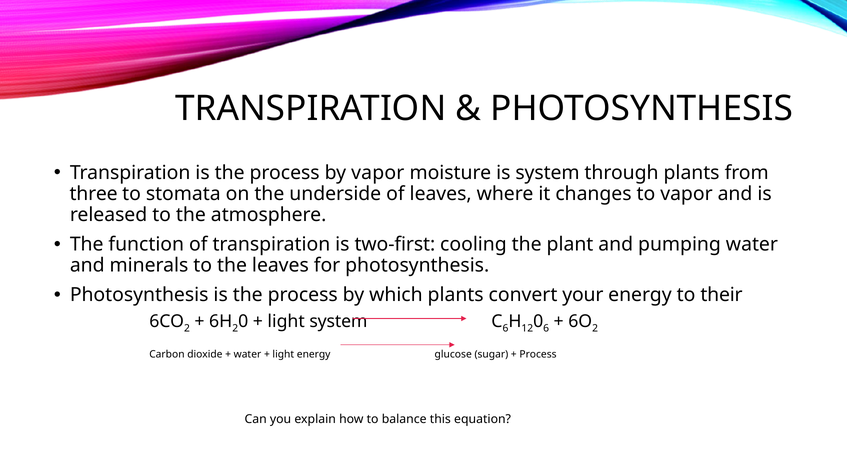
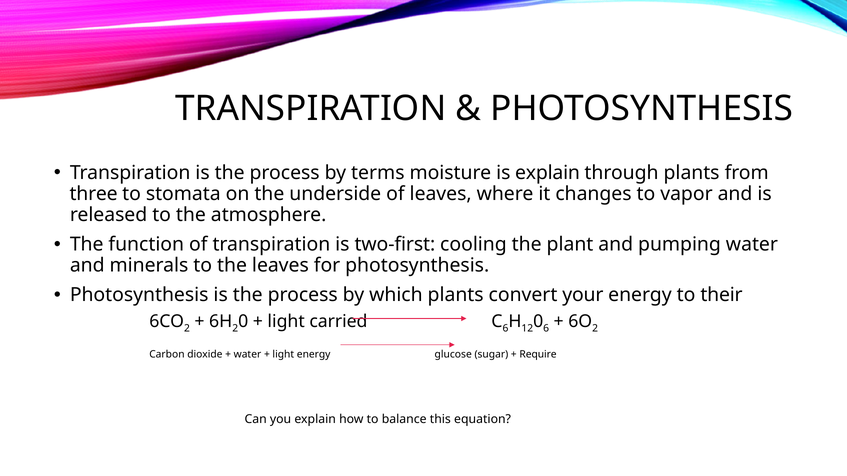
by vapor: vapor -> terms (378, 173)
is system: system -> explain (548, 173)
light system: system -> carried (338, 322)
Process: Process -> Require (538, 355)
